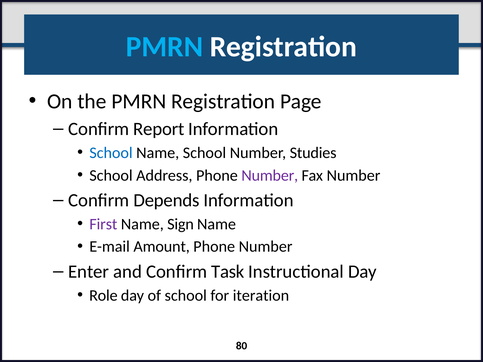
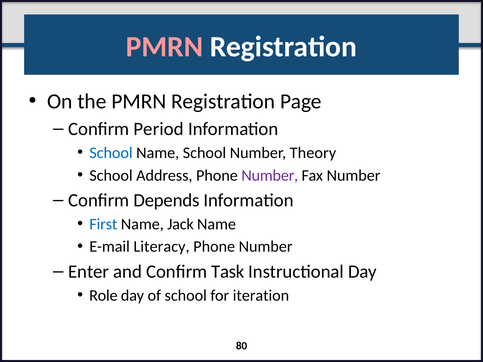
PMRN colour: light blue -> pink (164, 47)
Report: Report -> Period (159, 129)
Studies: Studies -> Theory (313, 153)
First colour: purple -> blue (103, 224)
Sign: Sign -> Jack (181, 224)
Amount: Amount -> Literacy (162, 247)
